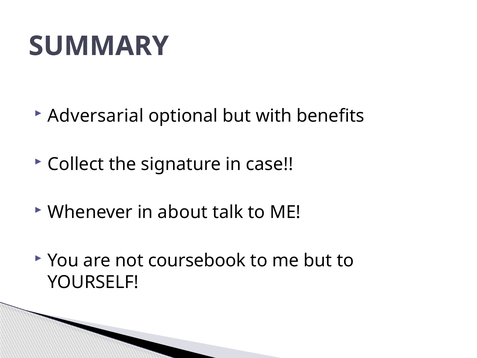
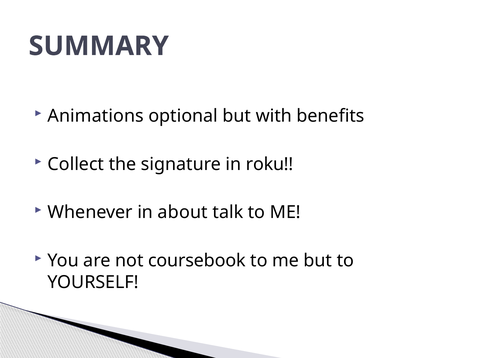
Adversarial: Adversarial -> Animations (96, 116)
case: case -> roku (270, 164)
